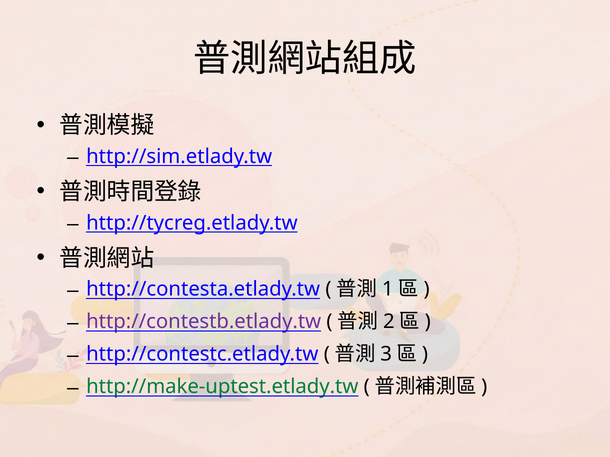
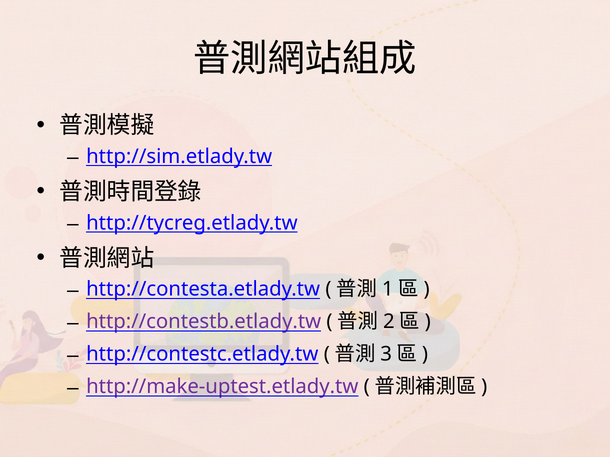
http://make-uptest.etlady.tw colour: green -> purple (222, 387)
